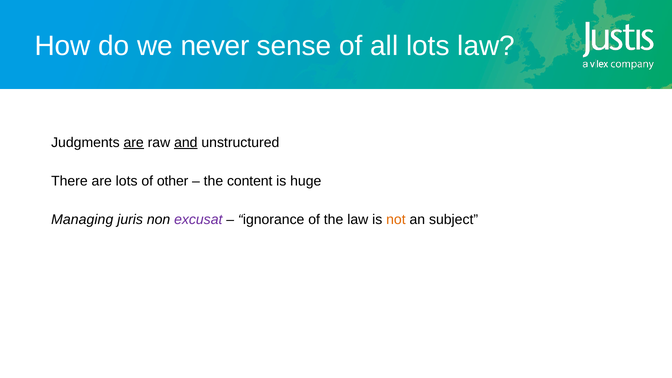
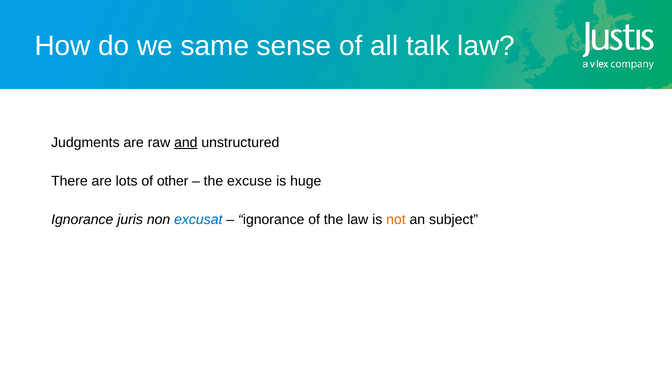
never: never -> same (215, 46)
all lots: lots -> talk (428, 46)
are underline: present -> none (134, 143)
content: content -> excuse (250, 181)
Managing: Managing -> Ignorance (82, 220)
excusat colour: purple -> blue (198, 220)
